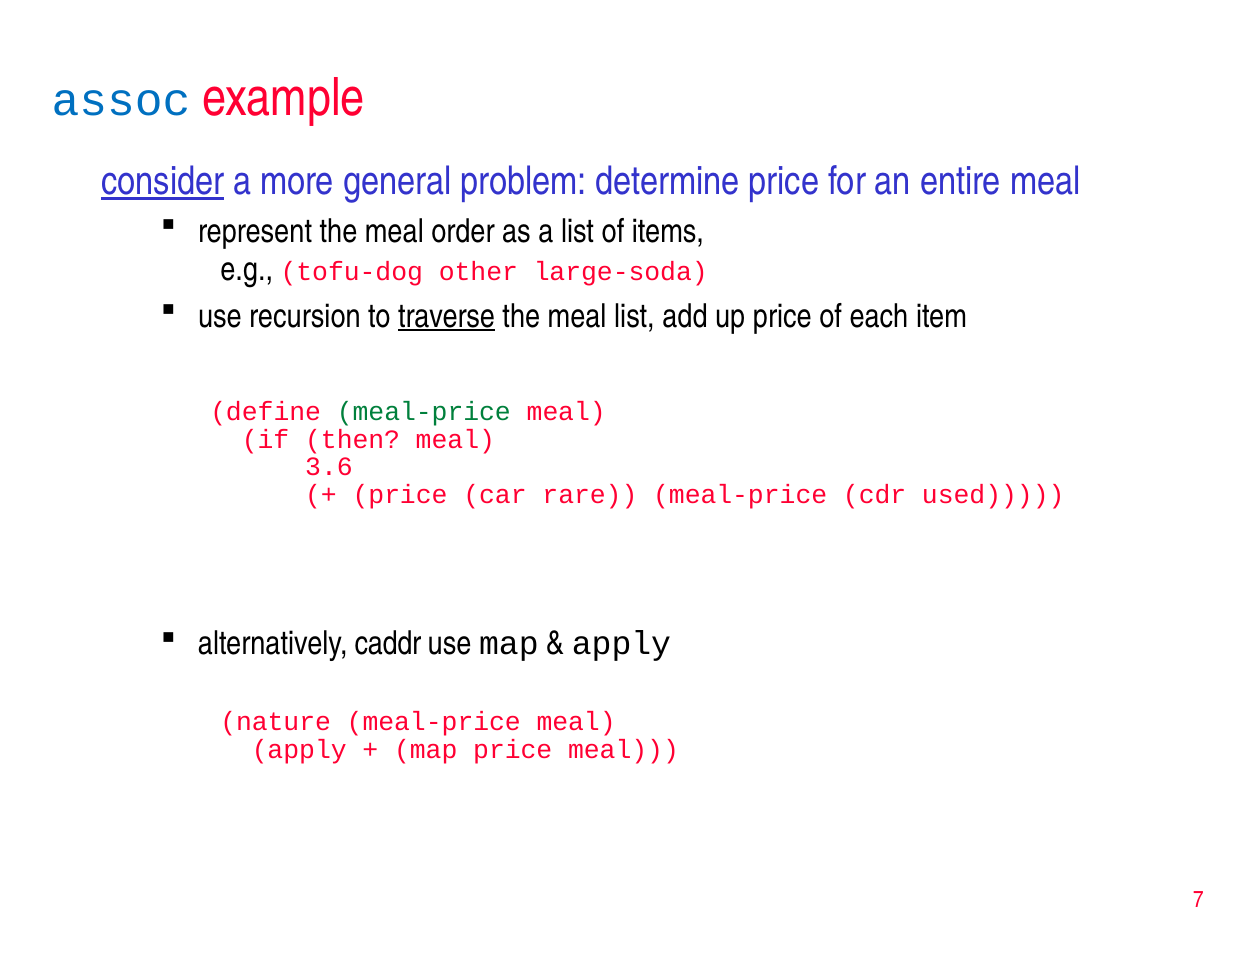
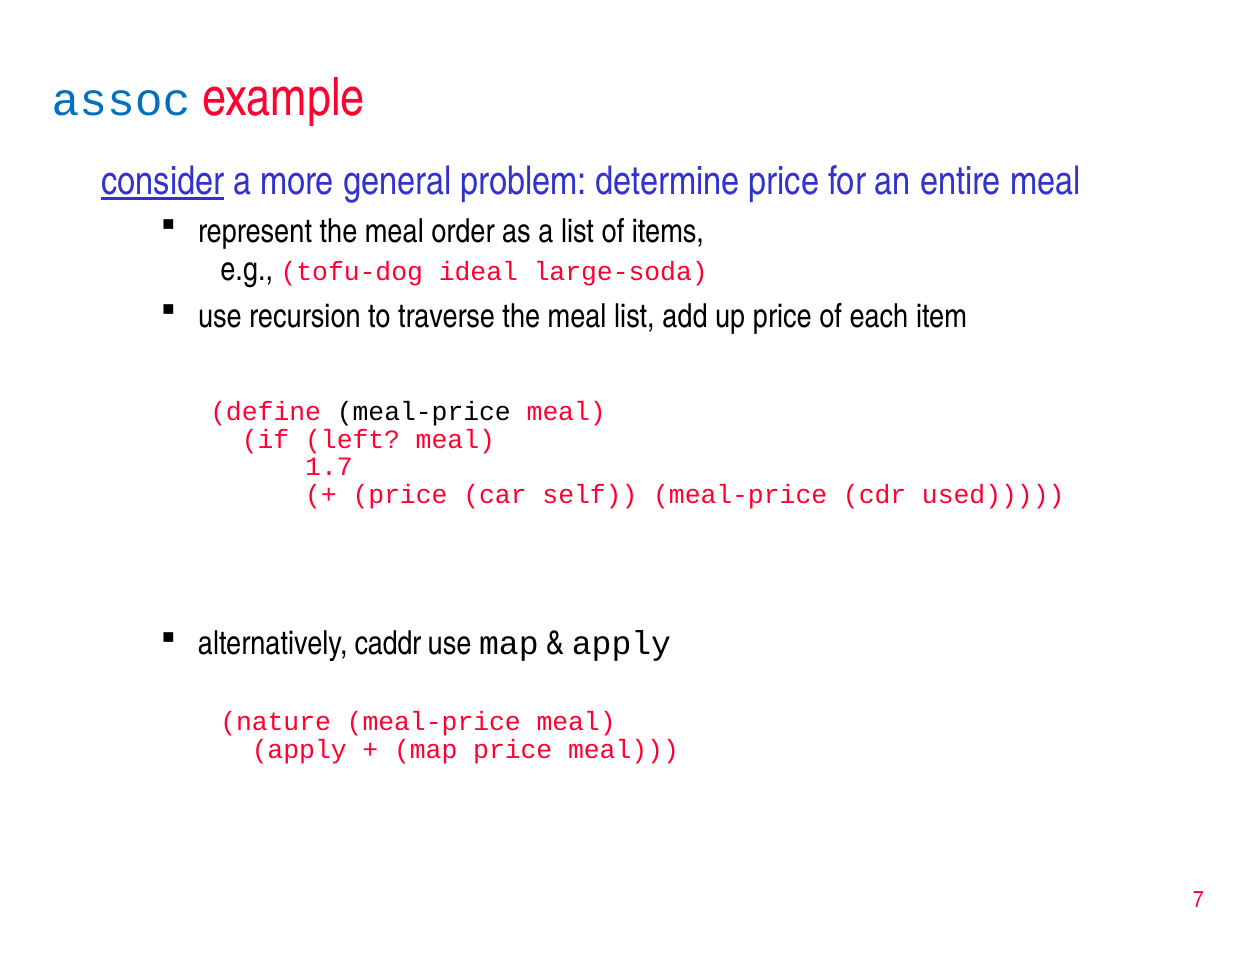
other: other -> ideal (478, 272)
traverse underline: present -> none (447, 316)
meal-price colour: green -> black (424, 412)
then: then -> left (353, 439)
3.6: 3.6 -> 1.7 (329, 467)
rare: rare -> self (590, 494)
